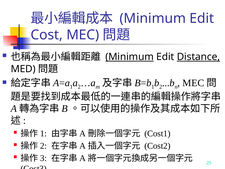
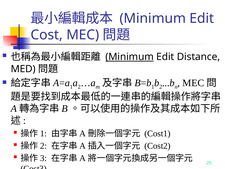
Distance underline: present -> none (198, 57)
